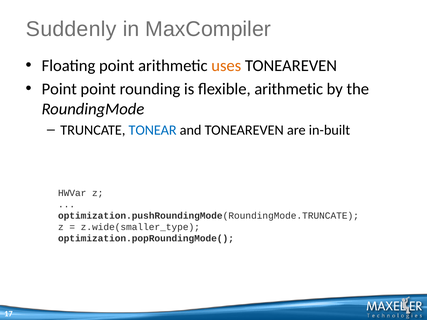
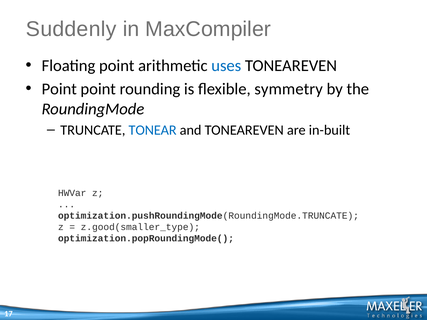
uses colour: orange -> blue (226, 66)
flexible arithmetic: arithmetic -> symmetry (289, 89)
z.wide(smaller_type: z.wide(smaller_type -> z.good(smaller_type (140, 227)
